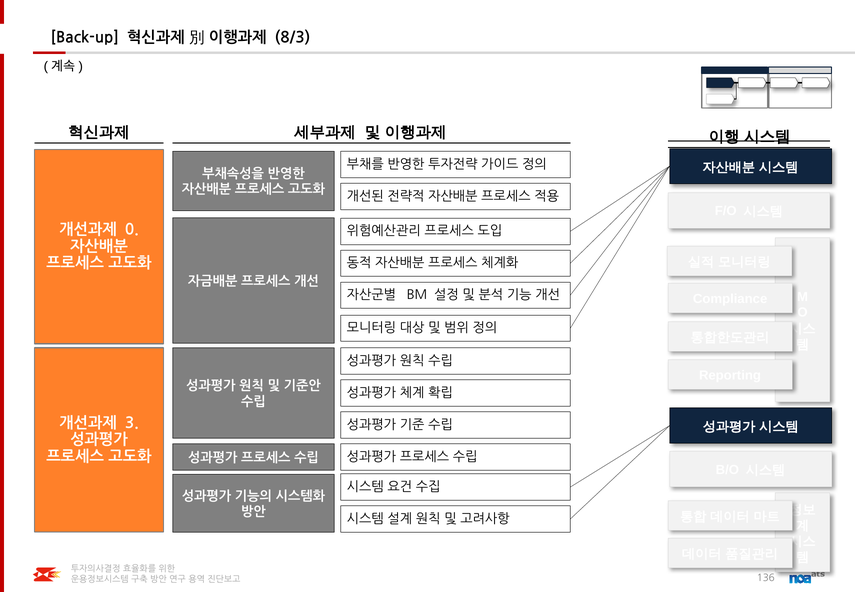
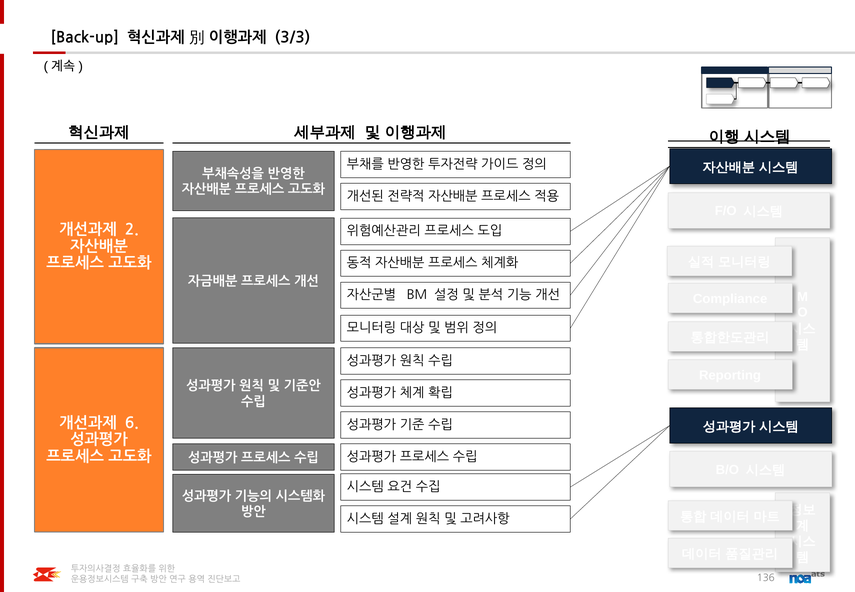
8/3: 8/3 -> 3/3 (293, 38)
0: 0 -> 2 (132, 230)
3: 3 -> 6 (132, 423)
